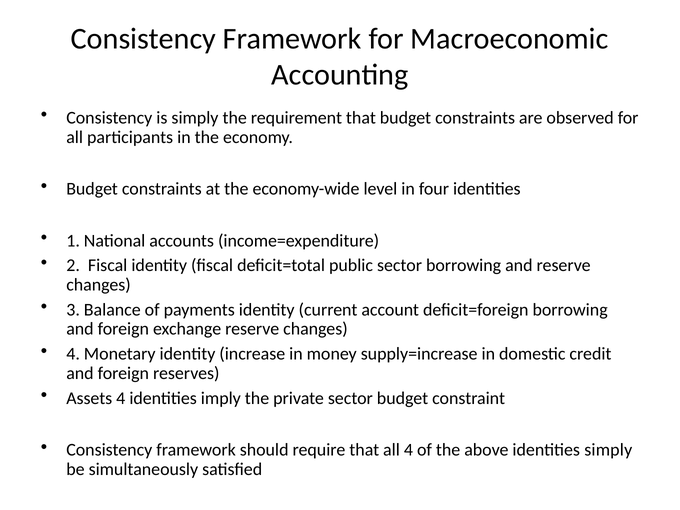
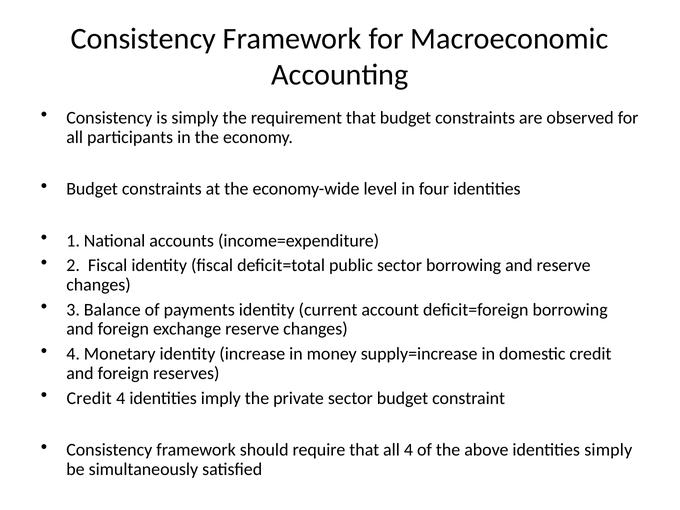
Assets: Assets -> Credit (89, 398)
